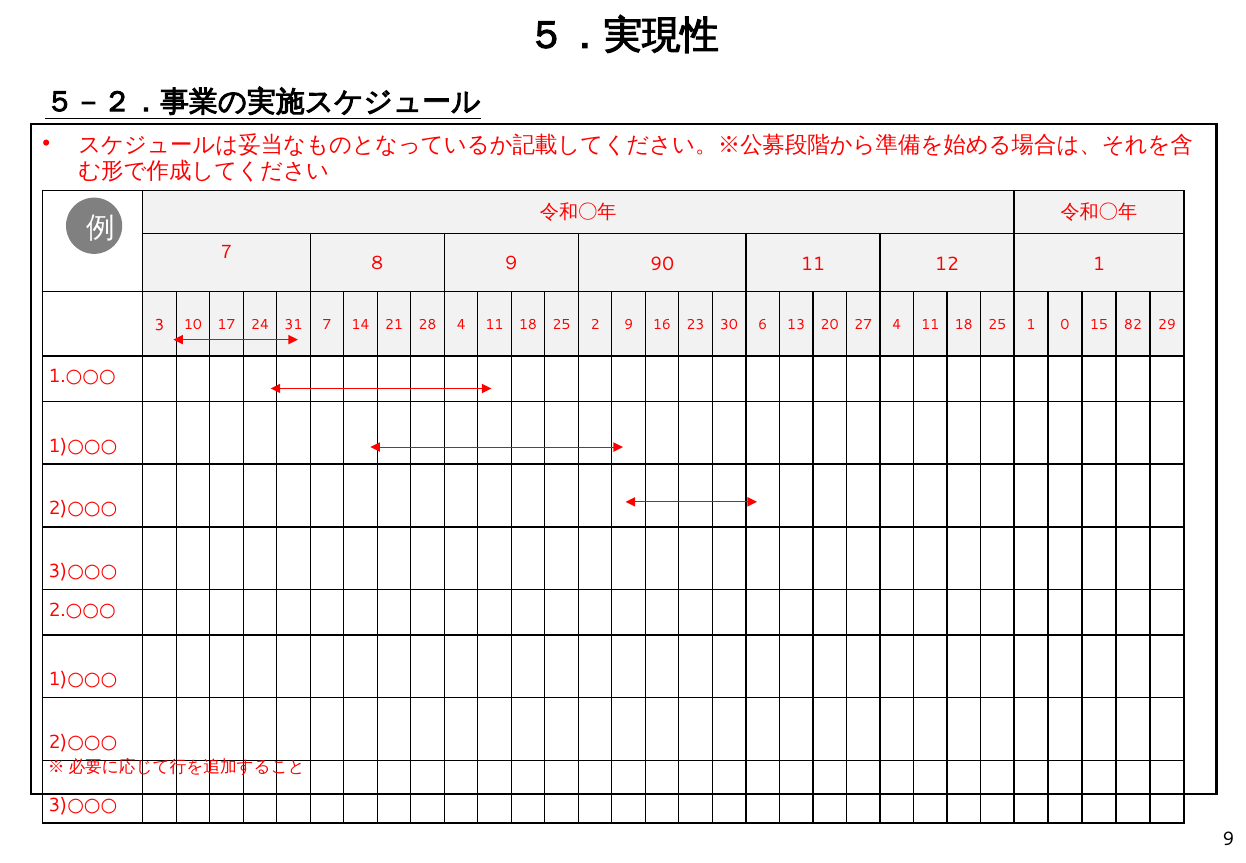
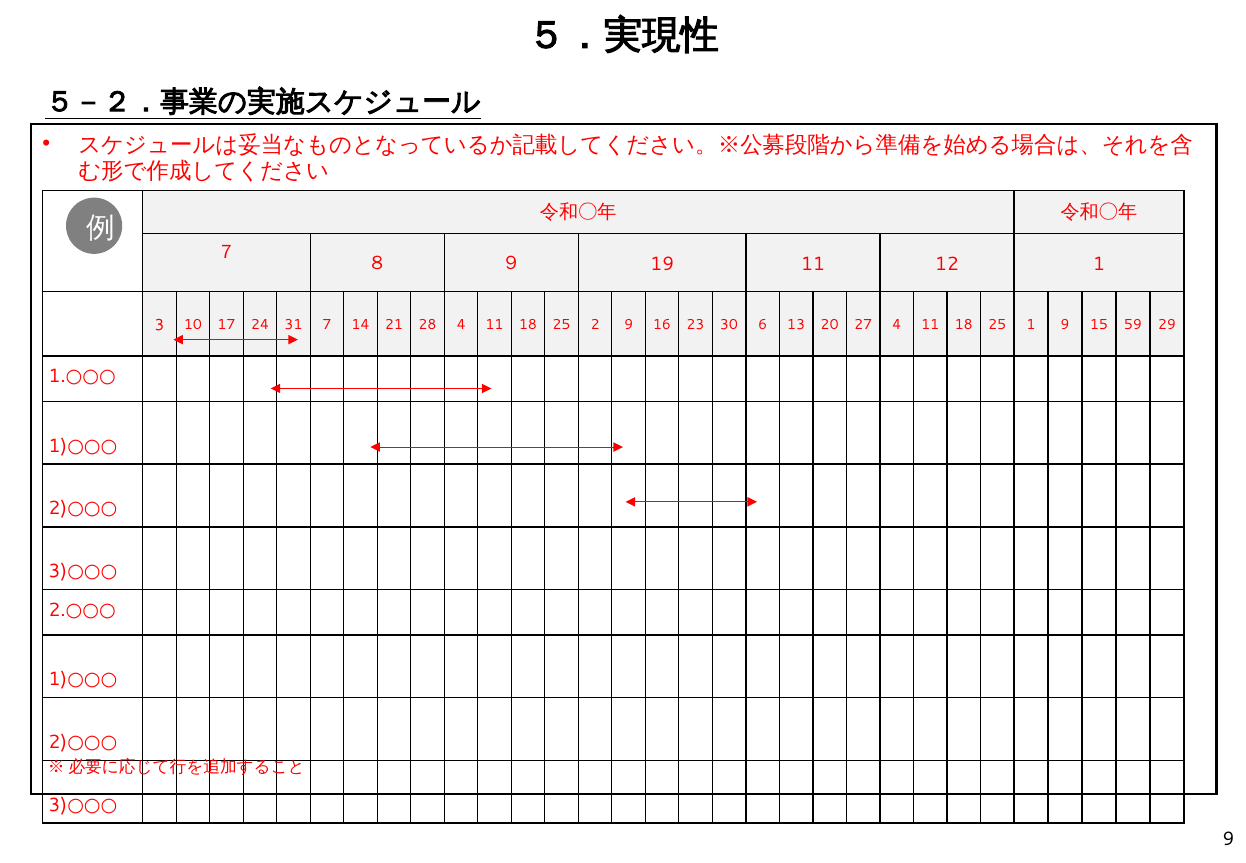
90: 90 -> 19 (662, 264)
1 0: 0 -> 9 (1065, 325)
82: 82 -> 59 (1133, 325)
